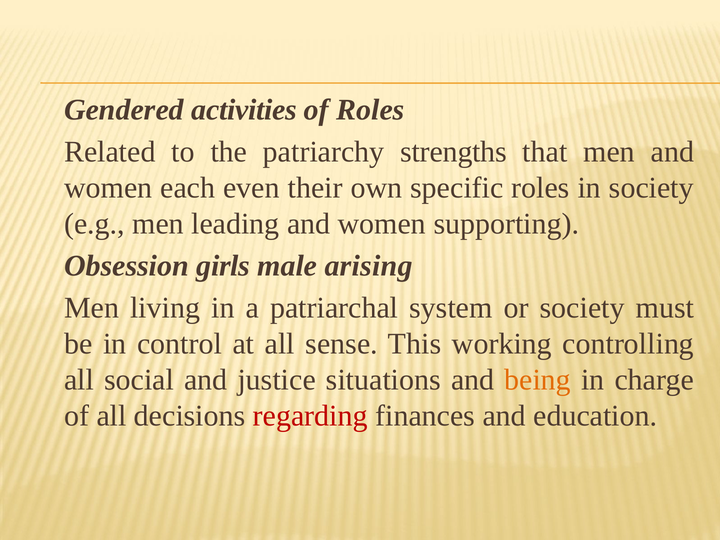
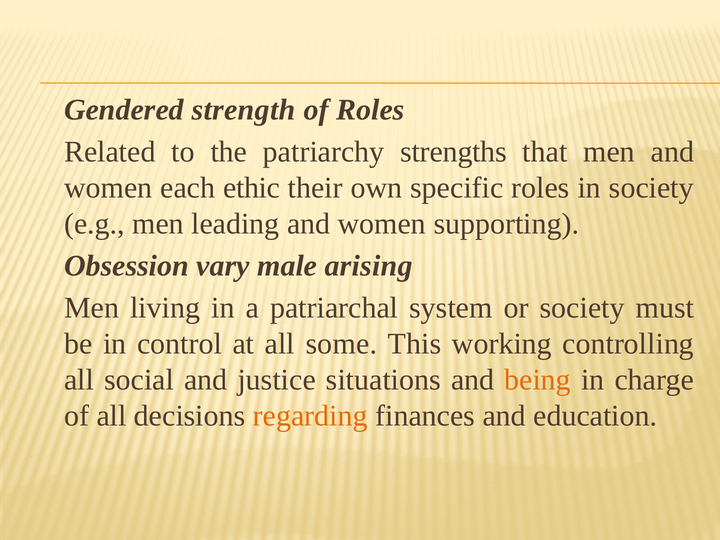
activities: activities -> strength (244, 110)
even: even -> ethic (252, 188)
girls: girls -> vary (223, 266)
sense: sense -> some (341, 344)
regarding colour: red -> orange (310, 416)
